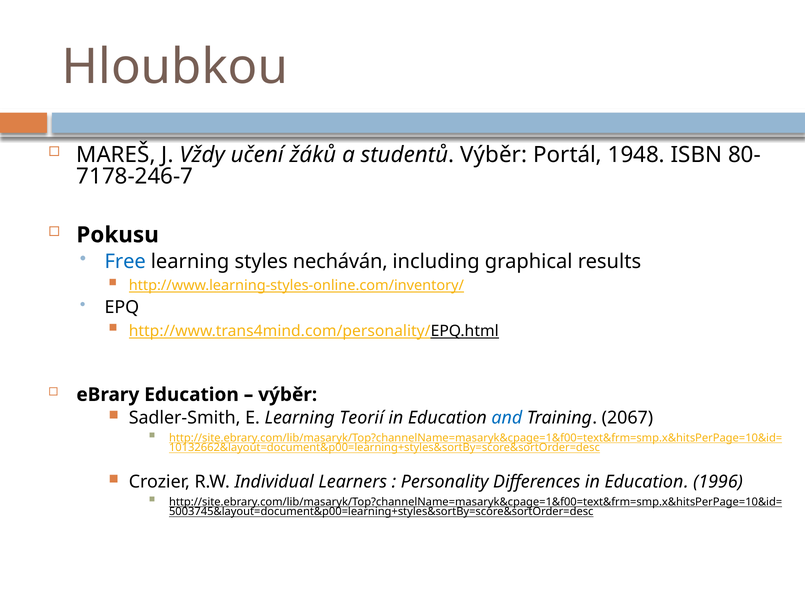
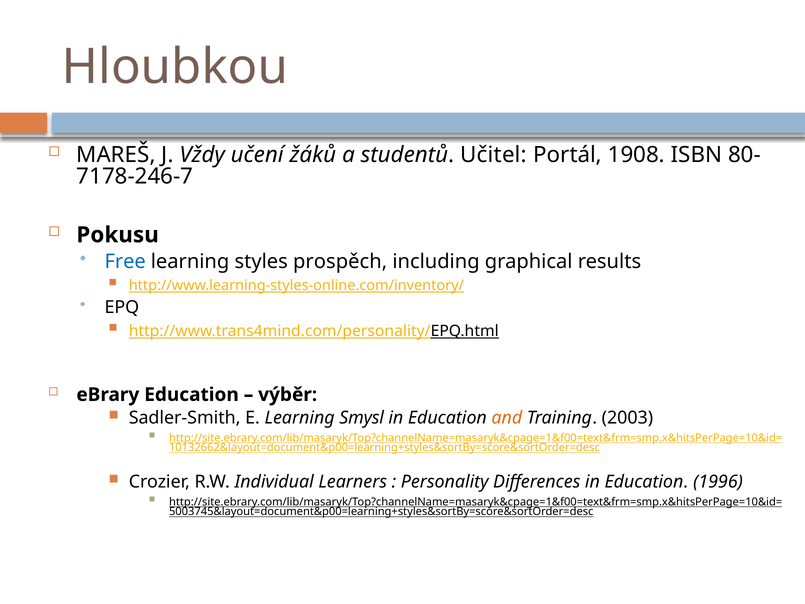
studentů Výběr: Výběr -> Učitel (494, 155)
1948: 1948 -> 1908 (636, 155)
necháván: necháván -> prospěch (340, 261)
Teorií: Teorií -> Smysl (362, 418)
and colour: blue -> orange (507, 418)
2067: 2067 -> 2003 (627, 418)
